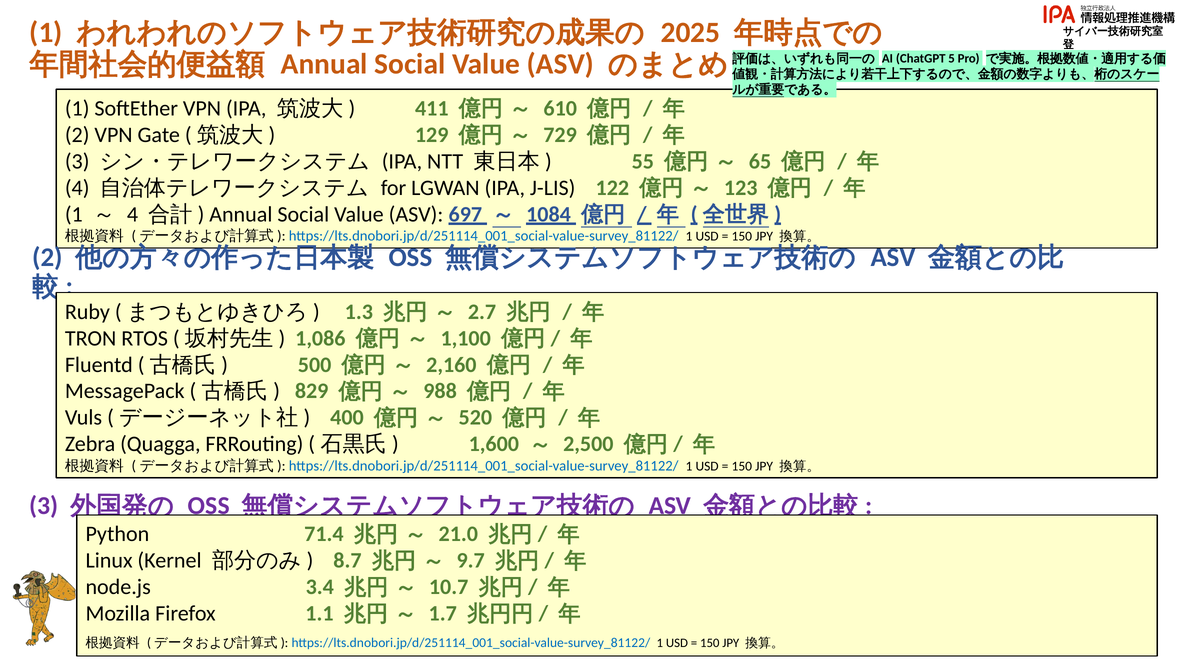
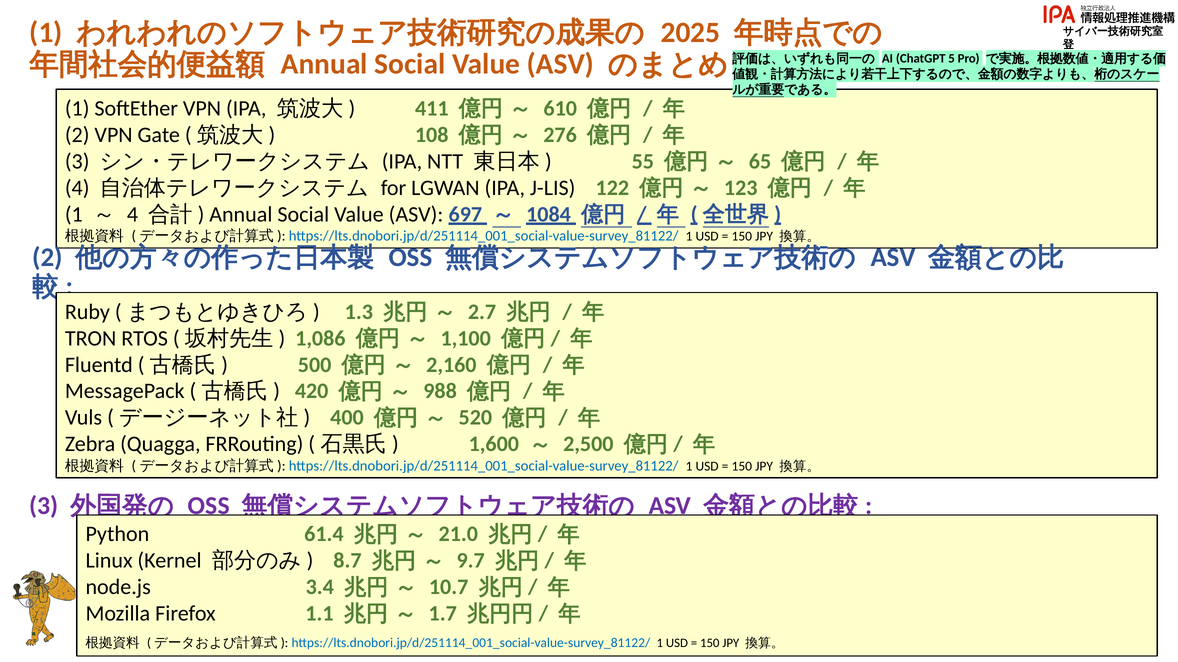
129: 129 -> 108 (432, 135)
729: 729 -> 276 (560, 135)
829: 829 -> 420 (312, 392)
71.4: 71.4 -> 61.4 (324, 535)
